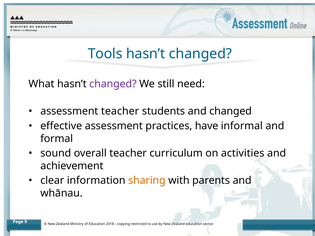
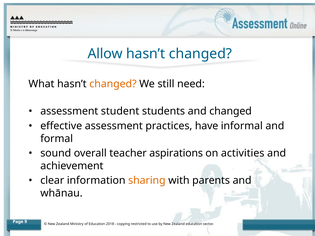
Tools: Tools -> Allow (105, 54)
changed colour: purple -> orange (113, 84)
assessment teacher: teacher -> student (120, 111)
curriculum: curriculum -> aspirations (176, 153)
